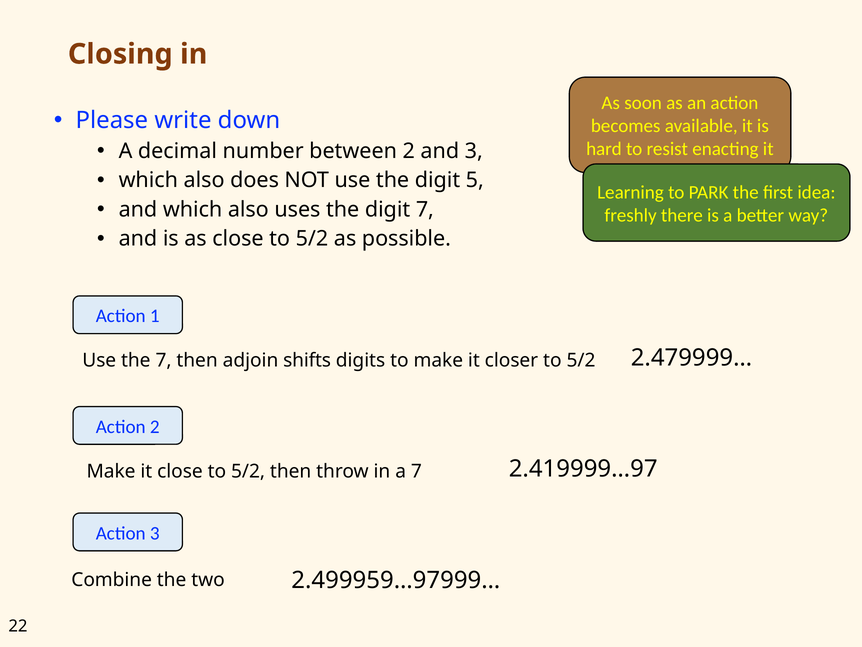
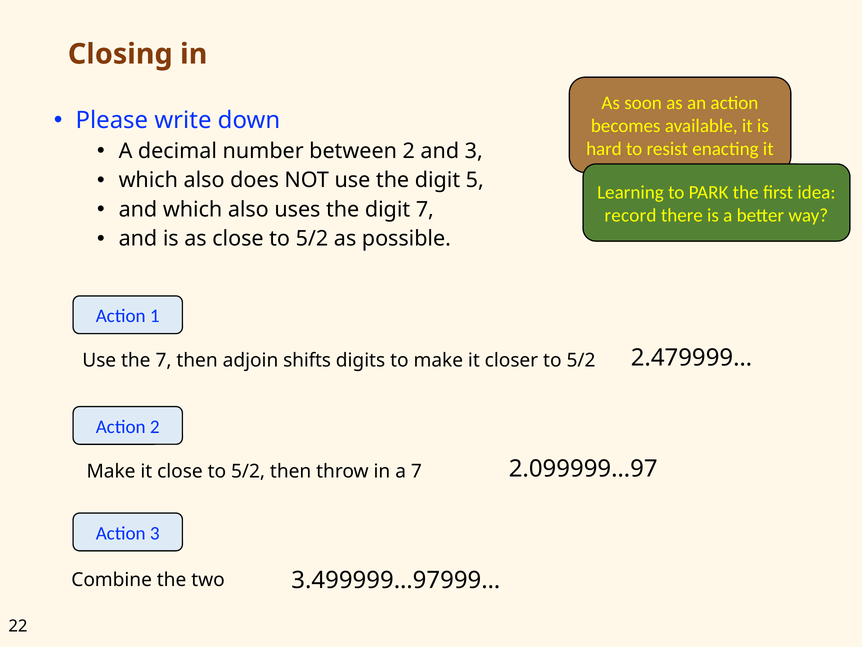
freshly: freshly -> record (630, 215)
2.419999…97: 2.419999…97 -> 2.099999…97 (583, 468)
2.499959…97999…: 2.499959…97999… -> 3.499999…97999… (396, 580)
